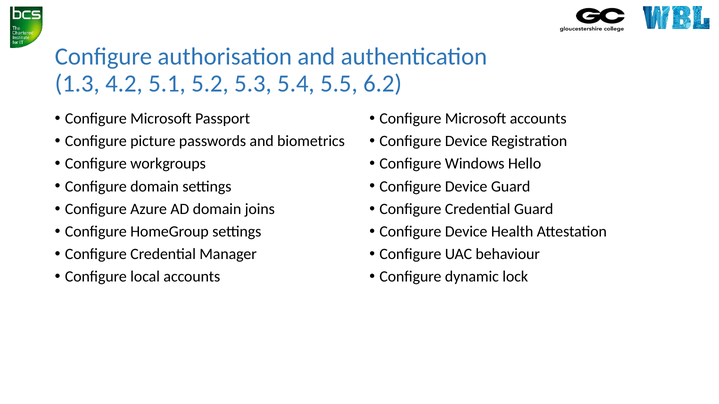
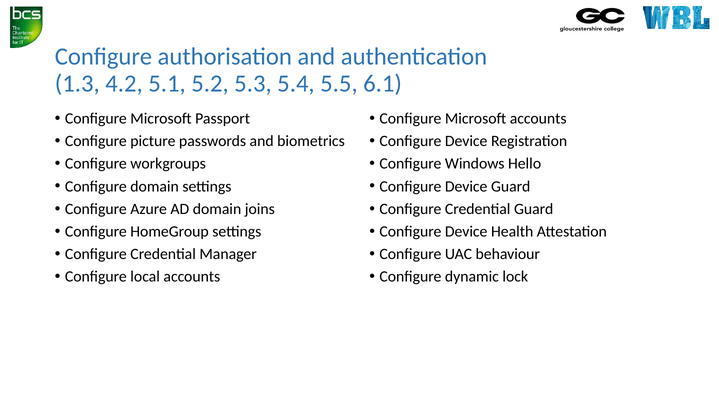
6.2: 6.2 -> 6.1 (383, 83)
